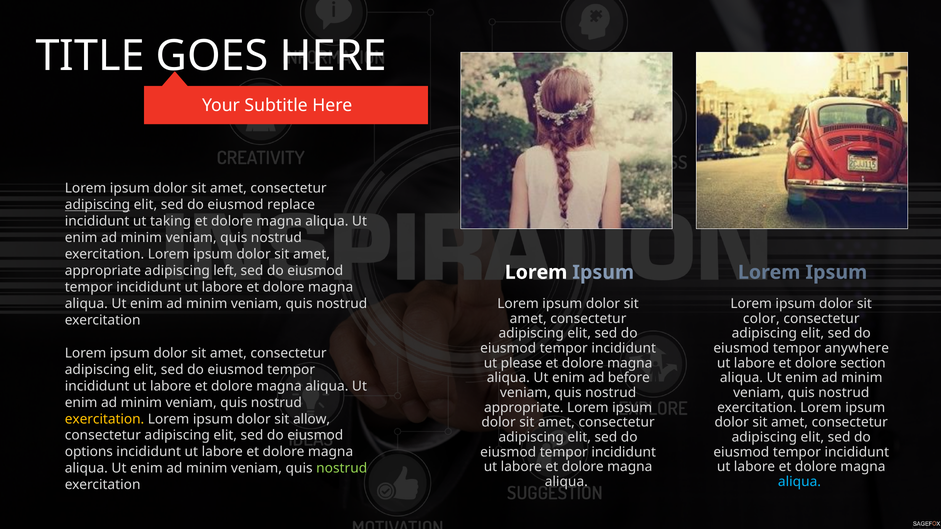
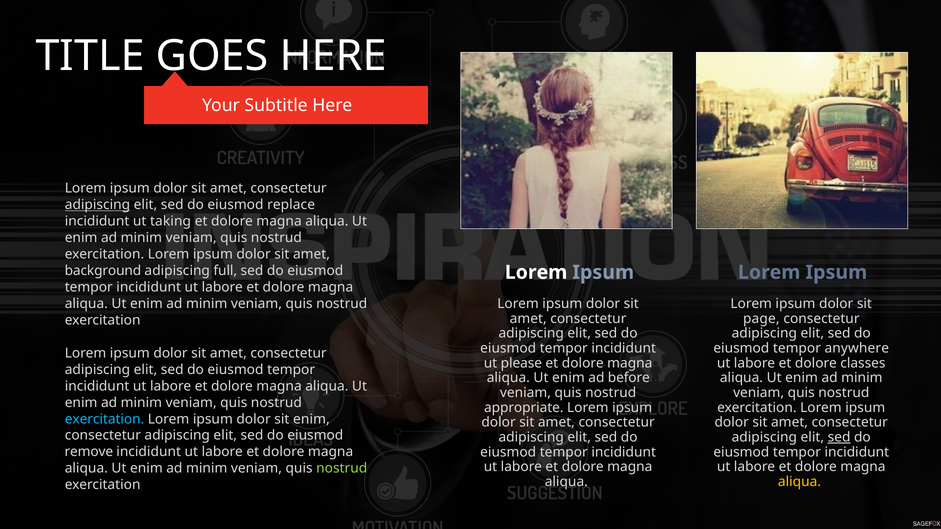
appropriate: appropriate -> background (103, 271)
left: left -> full (225, 271)
color: color -> page (761, 319)
section: section -> classes (863, 363)
exercitation colour: yellow -> light blue (105, 419)
sit allow: allow -> enim (311, 419)
sed underline: none -> present (839, 437)
options: options -> remove (89, 452)
aliqua colour: light blue -> yellow (799, 482)
